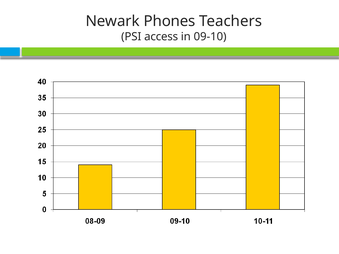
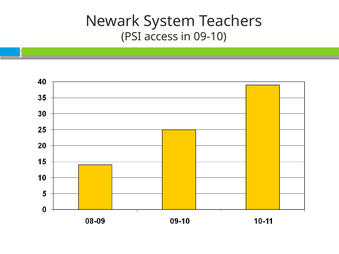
Phones: Phones -> System (169, 21)
